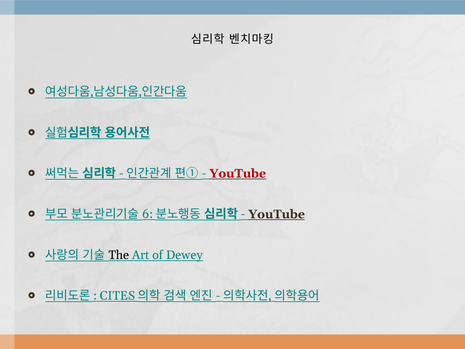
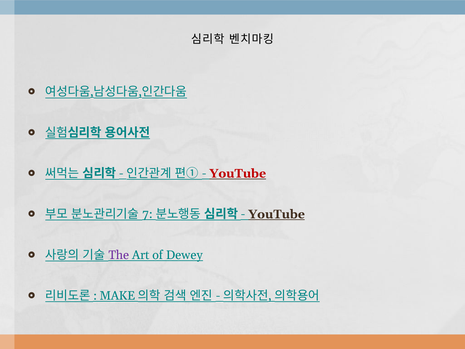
6: 6 -> 7 (147, 214)
The colour: black -> purple (119, 255)
CITES: CITES -> MAKE (117, 296)
